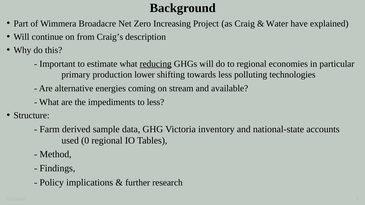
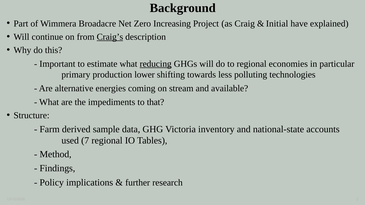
Water: Water -> Initial (277, 24)
Craig’s underline: none -> present (110, 37)
to less: less -> that (156, 102)
0: 0 -> 7 (85, 141)
